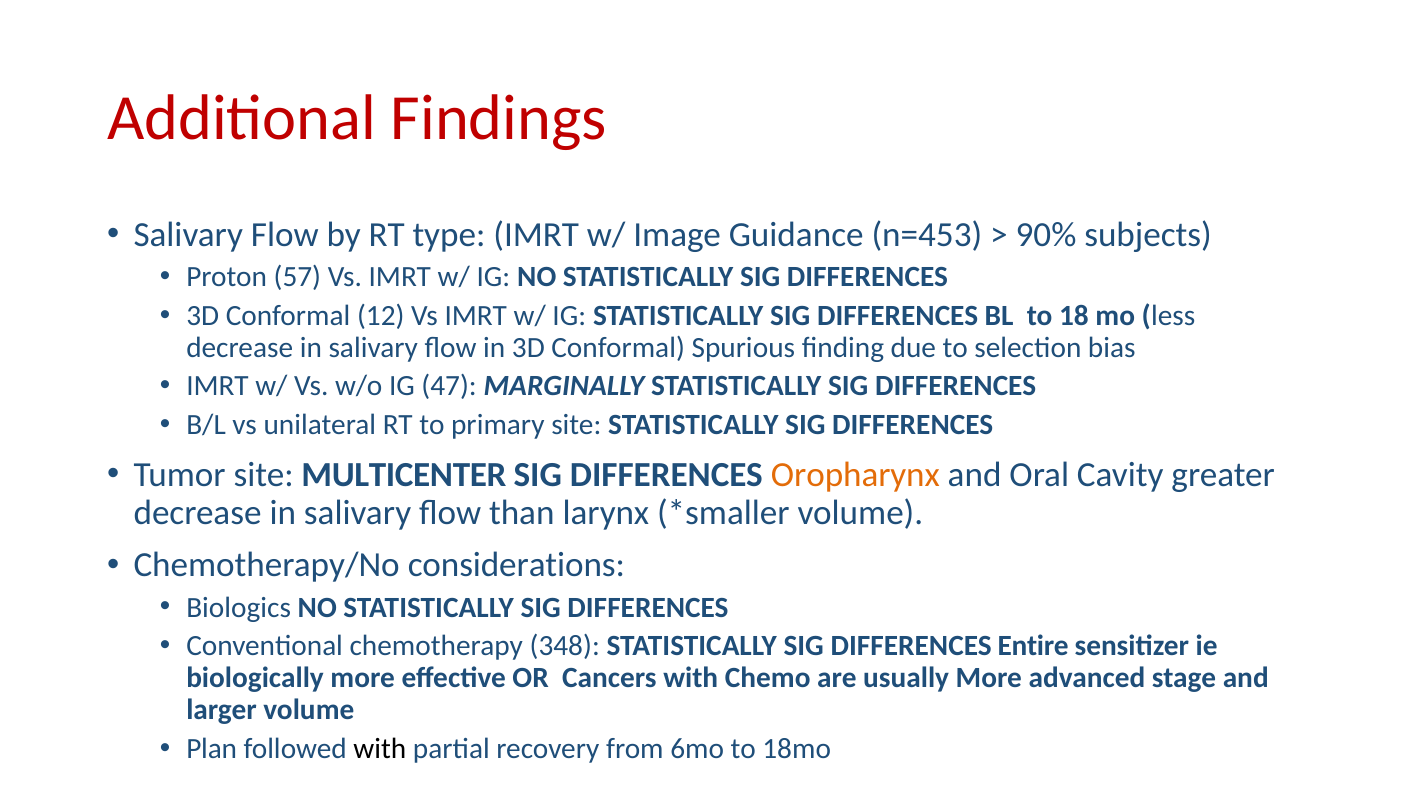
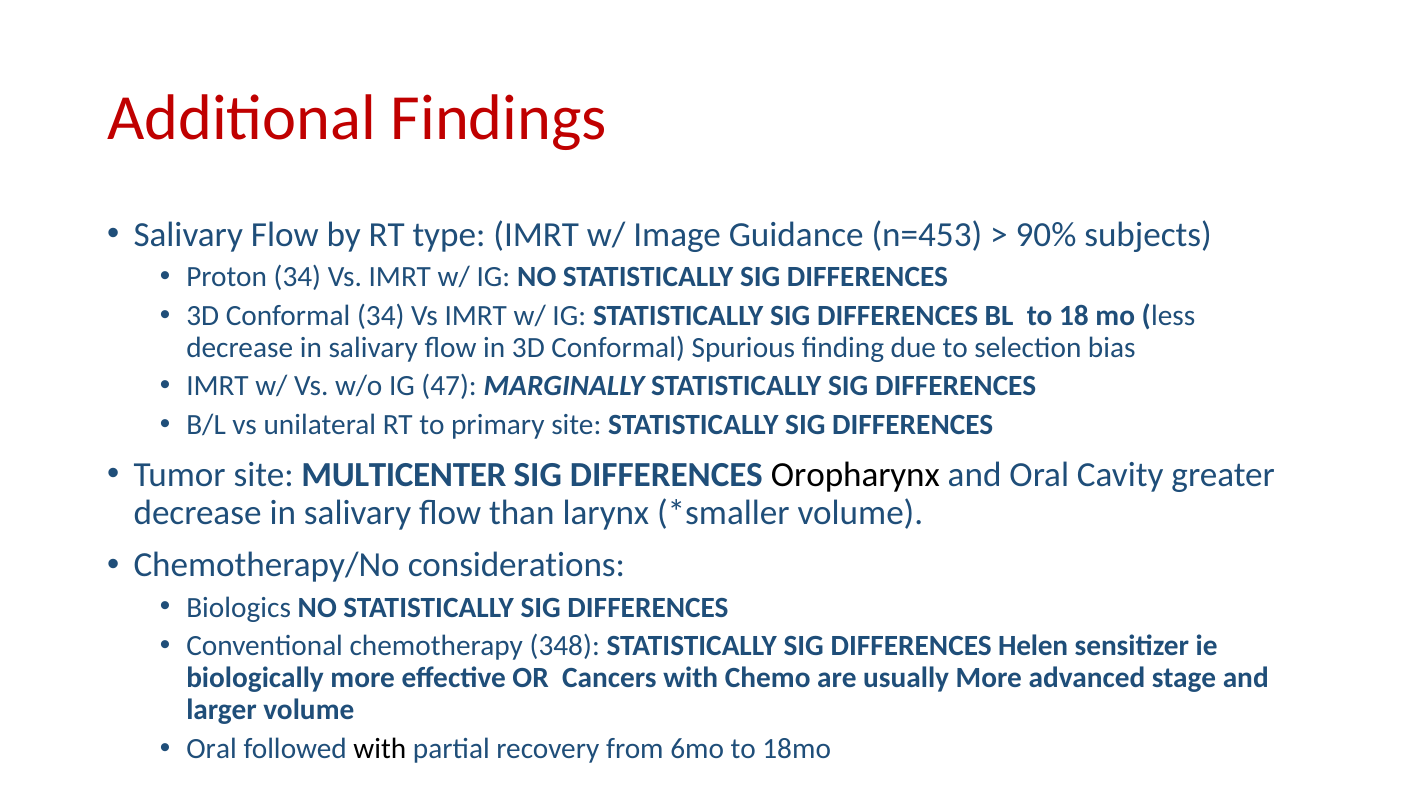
Proton 57: 57 -> 34 (297, 277)
Conformal 12: 12 -> 34 (381, 316)
Oropharynx colour: orange -> black (855, 475)
Entire: Entire -> Helen (1033, 646)
Plan: Plan -> Oral (212, 748)
